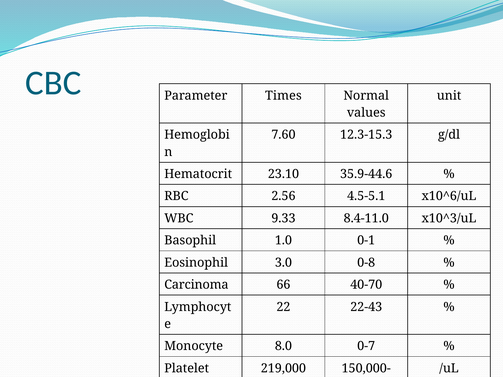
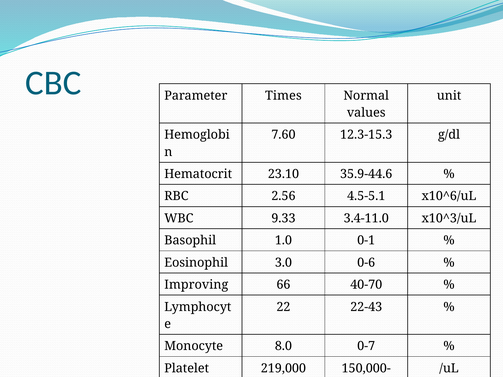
8.4-11.0: 8.4-11.0 -> 3.4-11.0 (366, 218)
0-8: 0-8 -> 0-6 (366, 263)
Carcinoma: Carcinoma -> Improving (196, 285)
